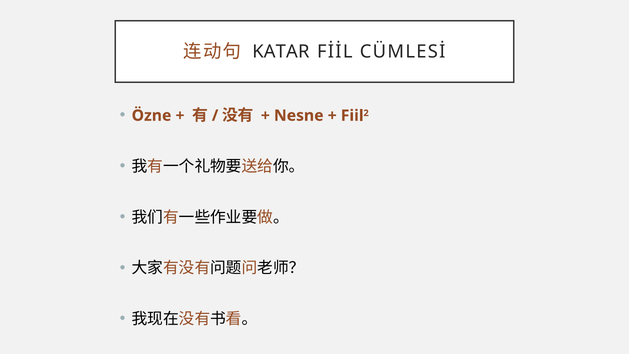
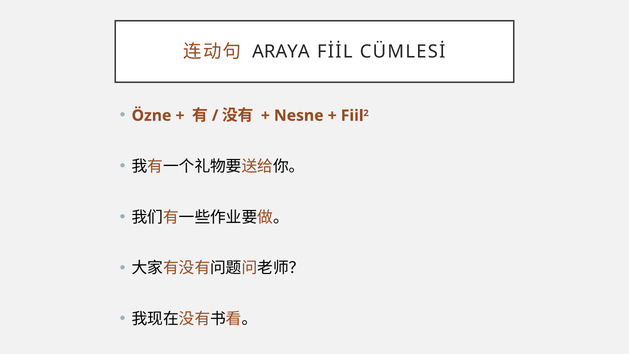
KATAR: KATAR -> ARAYA (281, 51)
